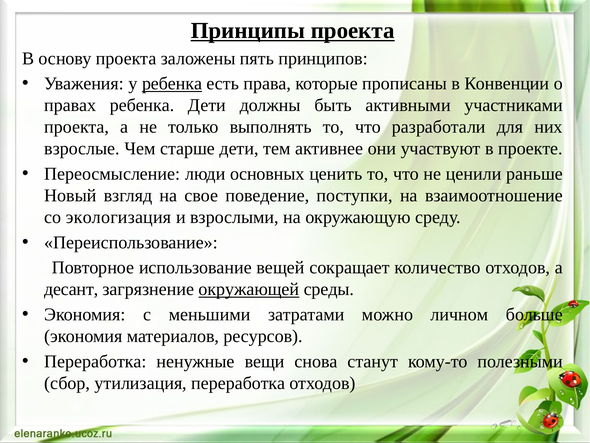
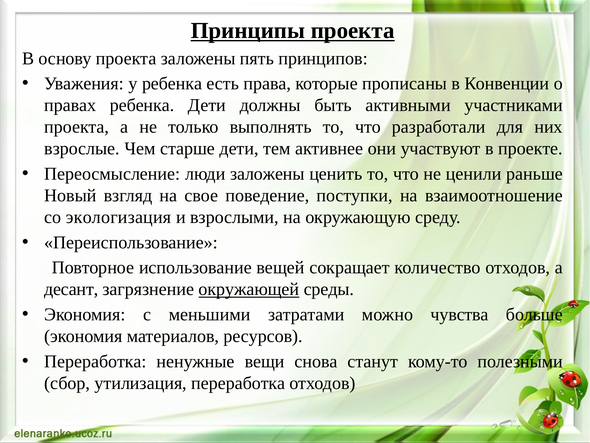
ребенка underline: present -> none (172, 84)
люди основных: основных -> заложены (267, 174)
личном: личном -> чувства (460, 314)
